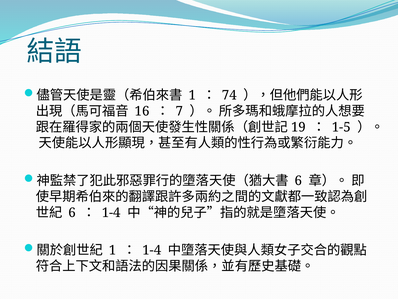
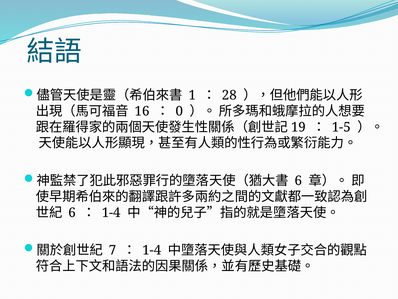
74: 74 -> 28 (229, 95)
7: 7 -> 0 (179, 111)
1: 1 -> 7 (113, 250)
